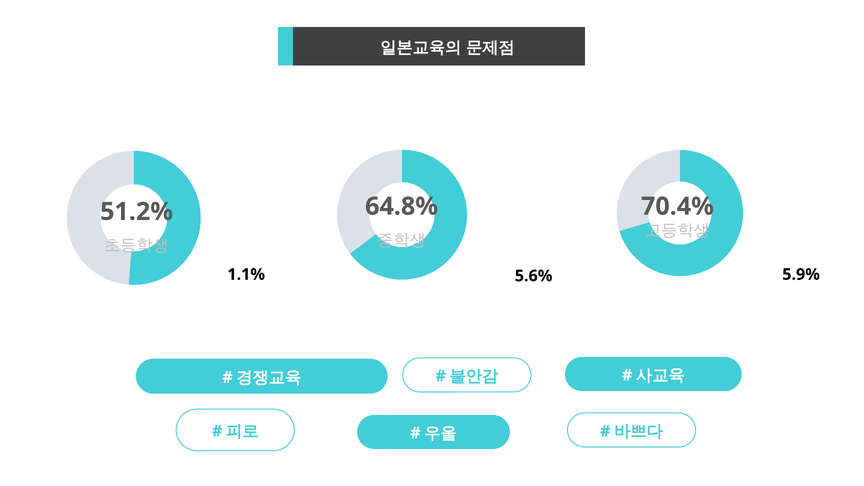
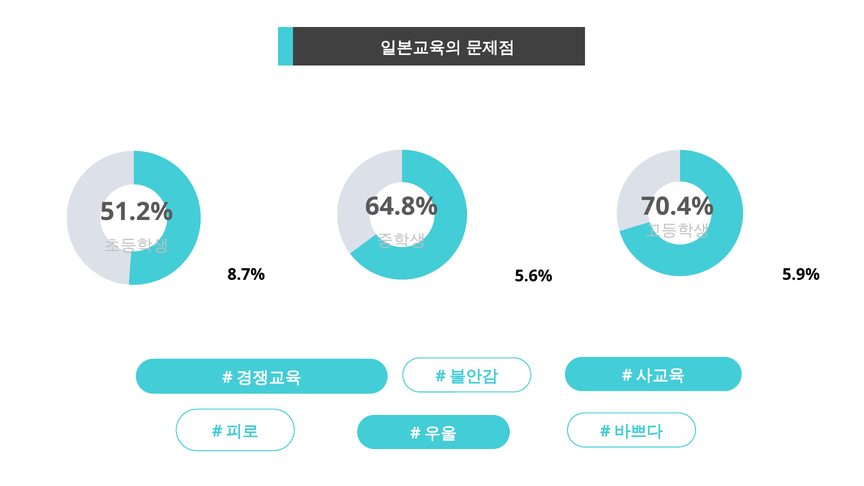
1.1%: 1.1% -> 8.7% (246, 274)
